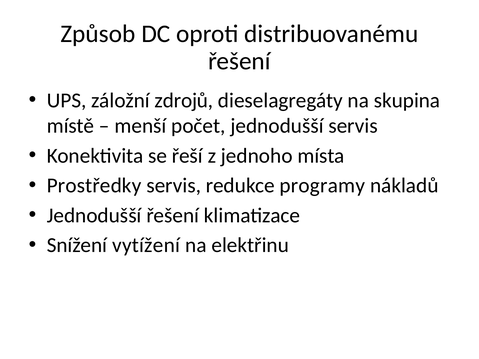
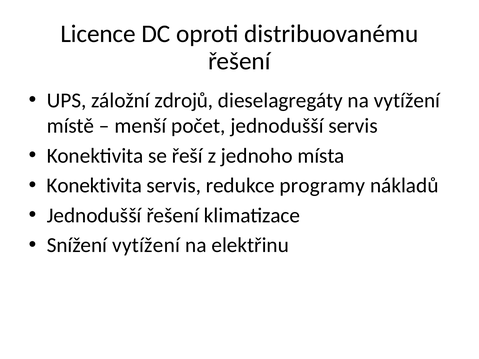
Způsob: Způsob -> Licence (98, 34)
na skupina: skupina -> vytížení (407, 100)
Prostředky: Prostředky -> Konektivita (94, 186)
